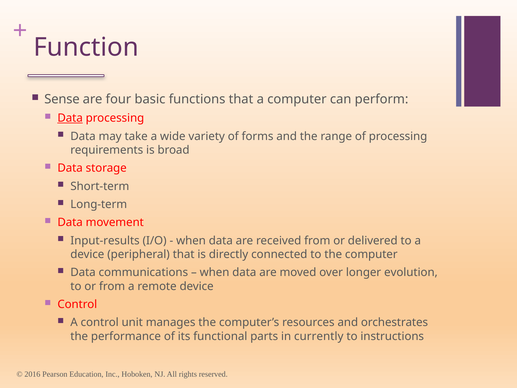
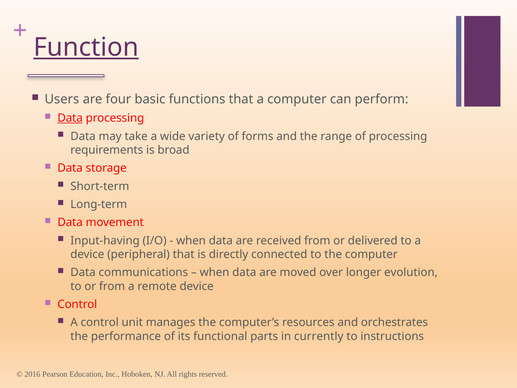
Function underline: none -> present (86, 47)
Sense: Sense -> Users (62, 99)
Input-results: Input-results -> Input-having (105, 240)
